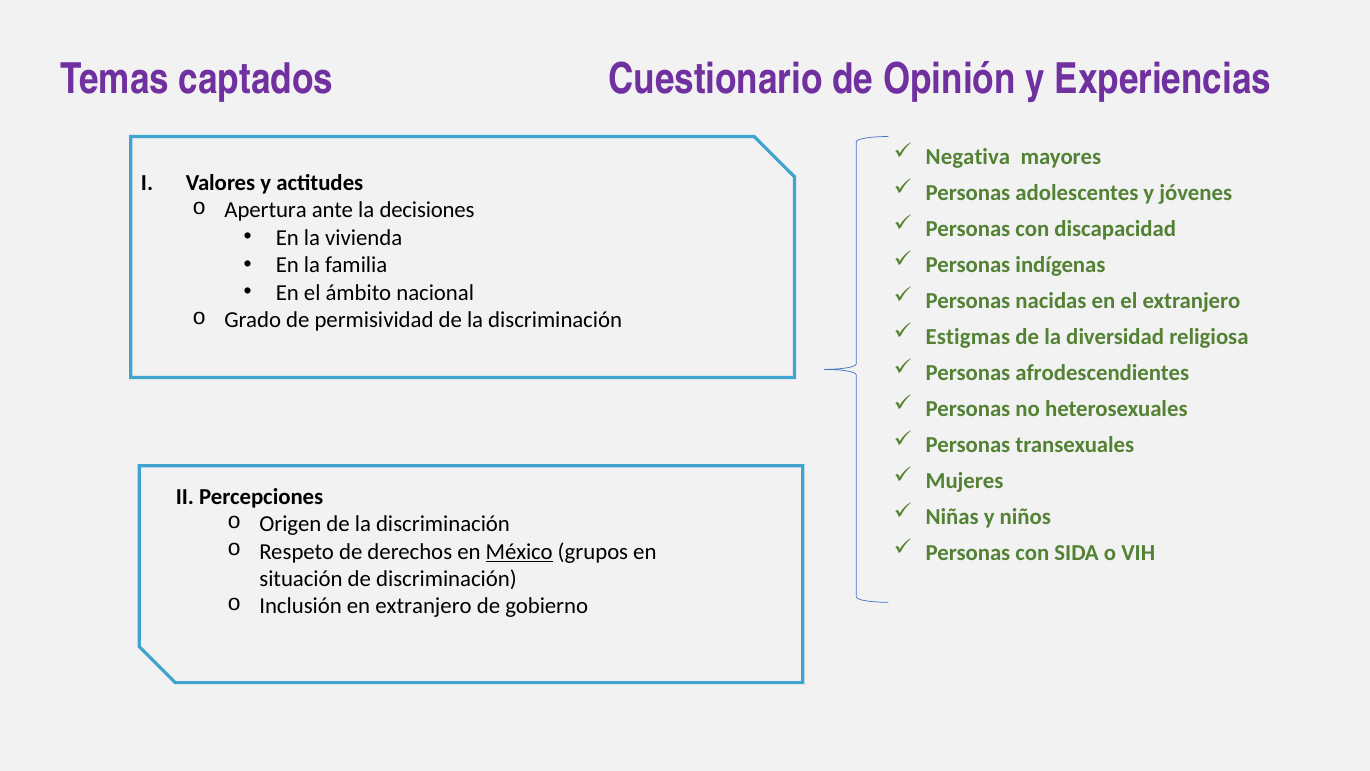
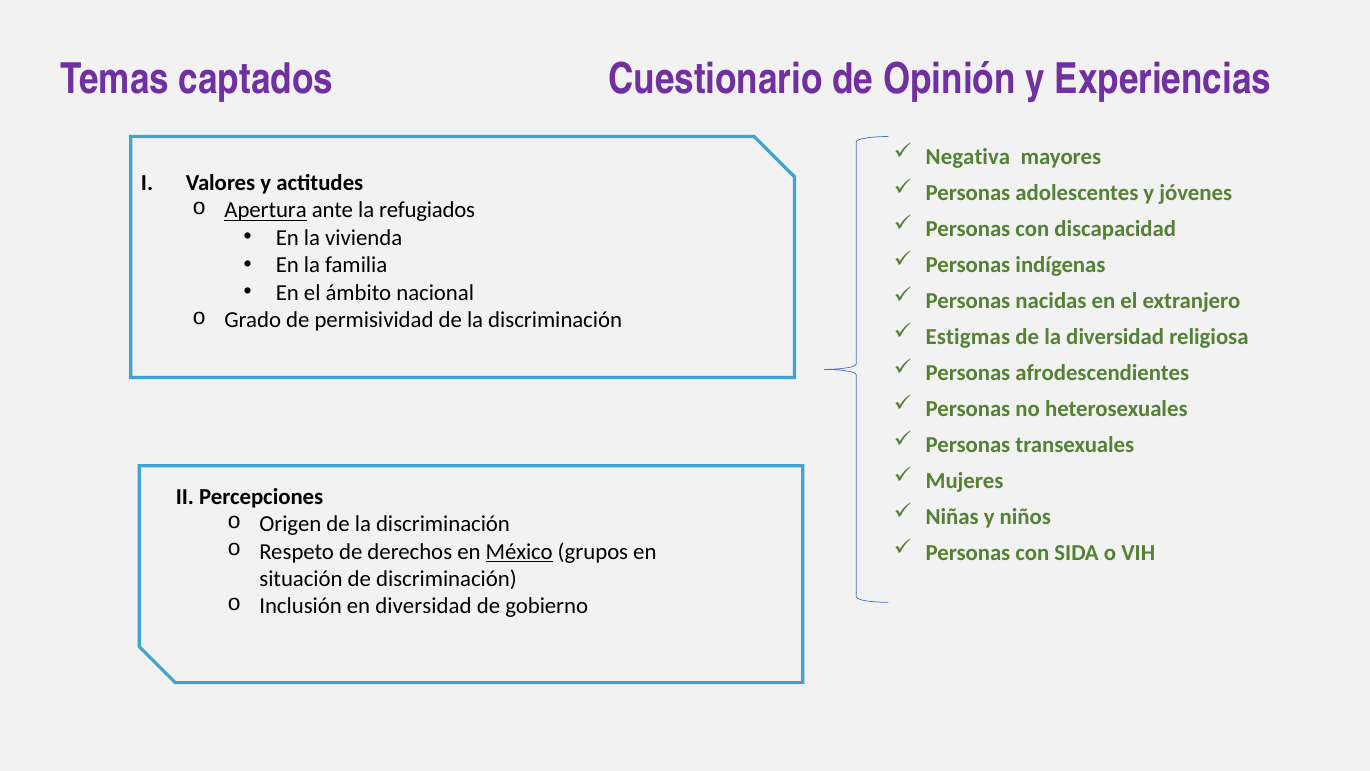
Apertura underline: none -> present (266, 210)
decisiones: decisiones -> refugiados (427, 210)
en extranjero: extranjero -> diversidad (423, 606)
